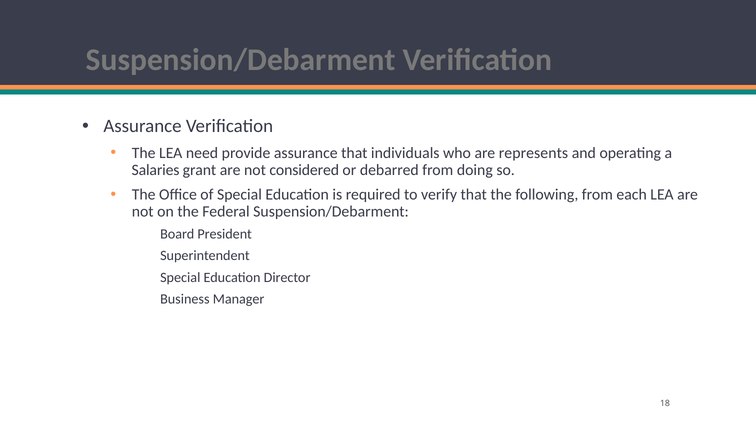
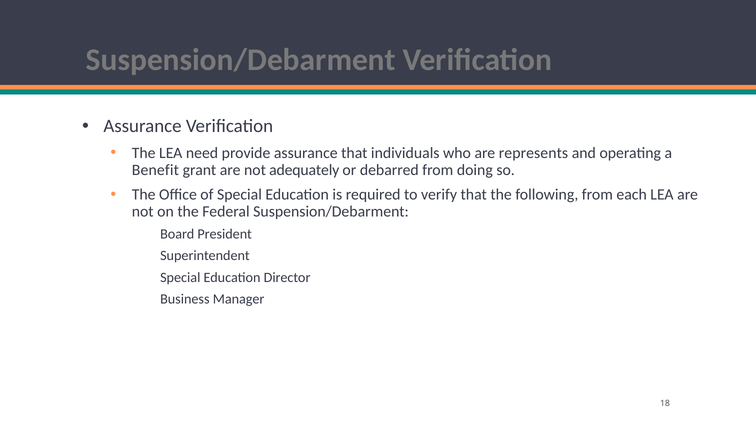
Salaries: Salaries -> Benefit (155, 170)
considered: considered -> adequately (304, 170)
